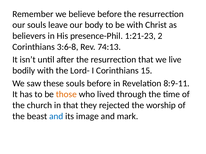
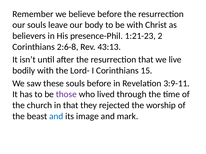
3:6-8: 3:6-8 -> 2:6-8 (68, 47)
74:13: 74:13 -> 43:13 (109, 47)
8:9-11: 8:9-11 -> 3:9-11 (177, 84)
those colour: orange -> purple (66, 95)
